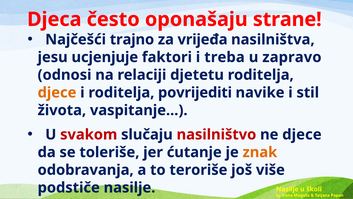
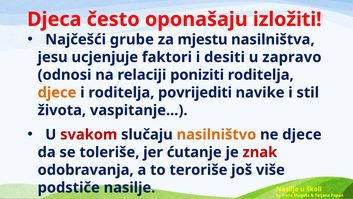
strane: strane -> izložiti (287, 19)
trajno: trajno -> grube (132, 39)
vrijeđa: vrijeđa -> mjestu (203, 39)
treba: treba -> desiti (225, 57)
djetetu: djetetu -> poniziti (197, 75)
nasilništvo colour: red -> orange (216, 134)
znak colour: orange -> red (260, 152)
